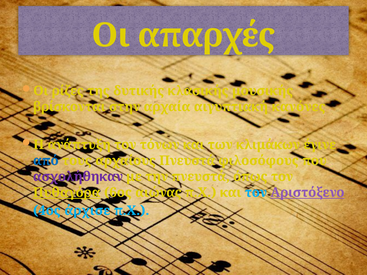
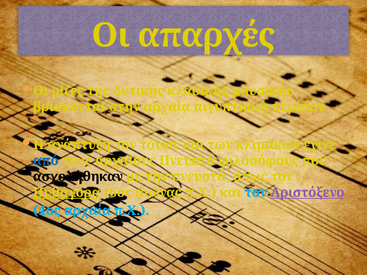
κανόνες: κανόνες -> περίπου (299, 107)
ασχολήθηκαν colour: purple -> black (78, 177)
άρχισε: άρχισε -> αρχαία (87, 211)
